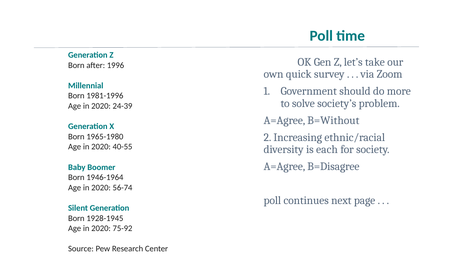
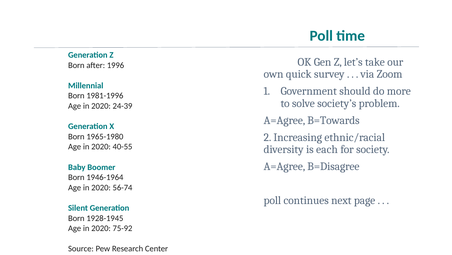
B=Without: B=Without -> B=Towards (333, 120)
